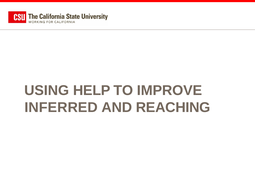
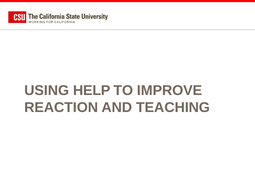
INFERRED: INFERRED -> REACTION (61, 108)
REACHING: REACHING -> TEACHING (173, 108)
